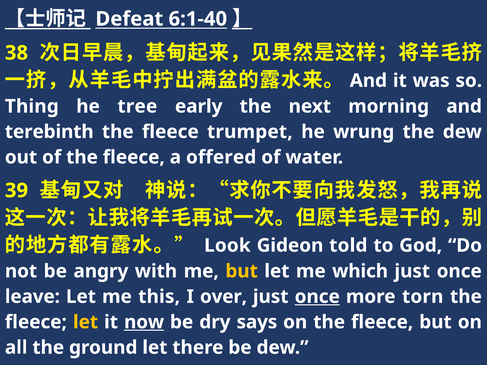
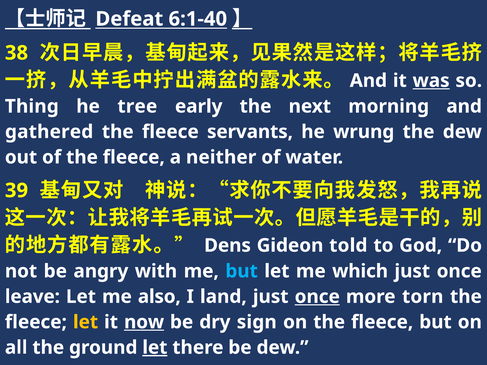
was underline: none -> present (431, 81)
terebinth: terebinth -> gathered (49, 132)
trumpet: trumpet -> servants (250, 132)
offered: offered -> neither (221, 157)
Look: Look -> Dens (227, 246)
but colour: yellow -> light blue (242, 271)
this: this -> also (159, 297)
over: over -> land (223, 297)
says: says -> sign (257, 322)
let underline: none -> present (155, 348)
